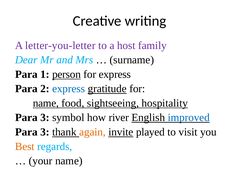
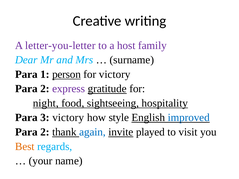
for express: express -> victory (115, 74)
express colour: blue -> purple (69, 89)
name: name -> night (46, 103)
3 symbol: symbol -> victory (68, 118)
river: river -> style (119, 118)
3: 3 -> 2 (45, 132)
again colour: orange -> blue (92, 132)
